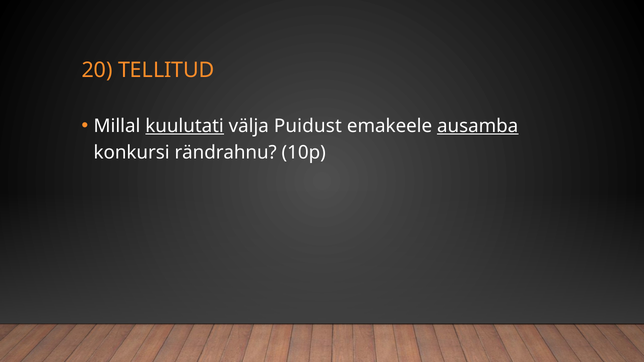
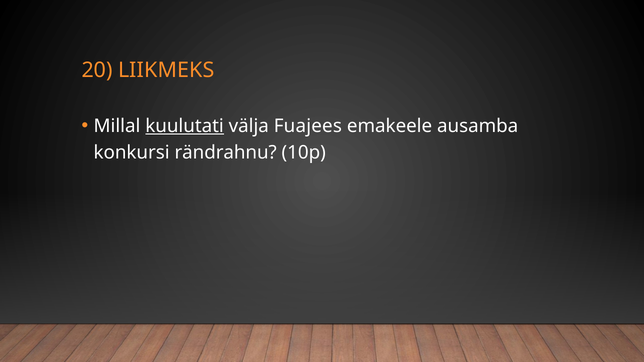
TELLITUD: TELLITUD -> LIIKMEKS (166, 70)
Puidust: Puidust -> Fuajees (308, 126)
ausamba underline: present -> none (478, 126)
